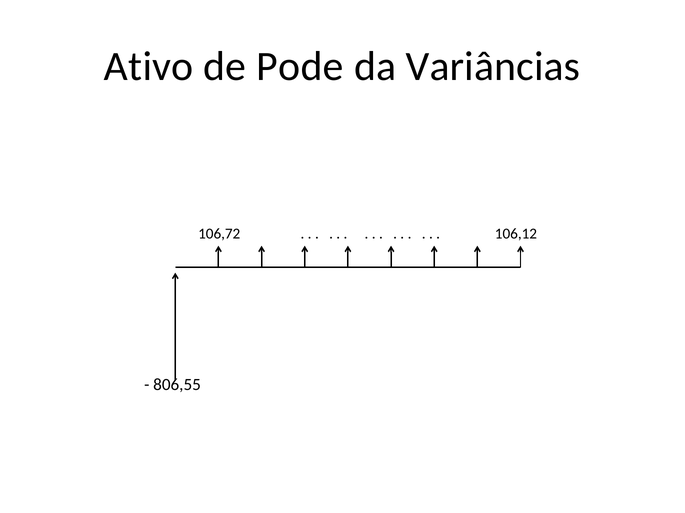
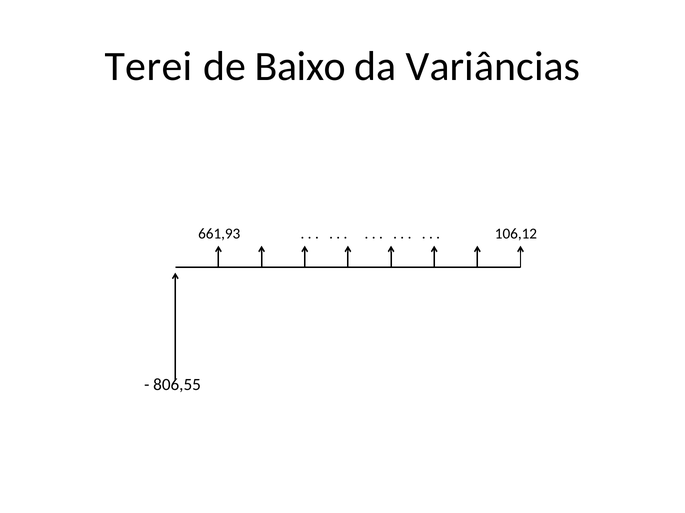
Ativo: Ativo -> Terei (149, 66)
Pode: Pode -> Baixo (300, 66)
106,72: 106,72 -> 661,93 (219, 234)
